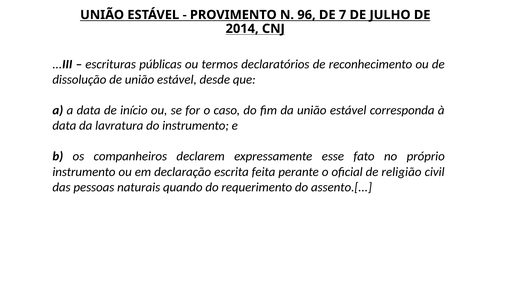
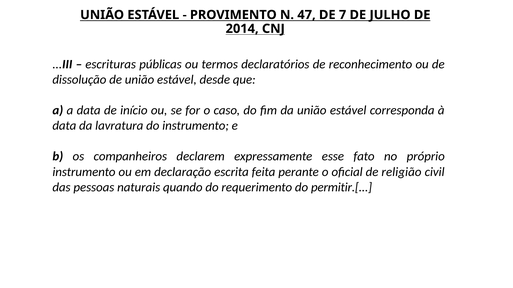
96: 96 -> 47 (307, 15)
assento.[: assento.[ -> permitir.[ (342, 188)
